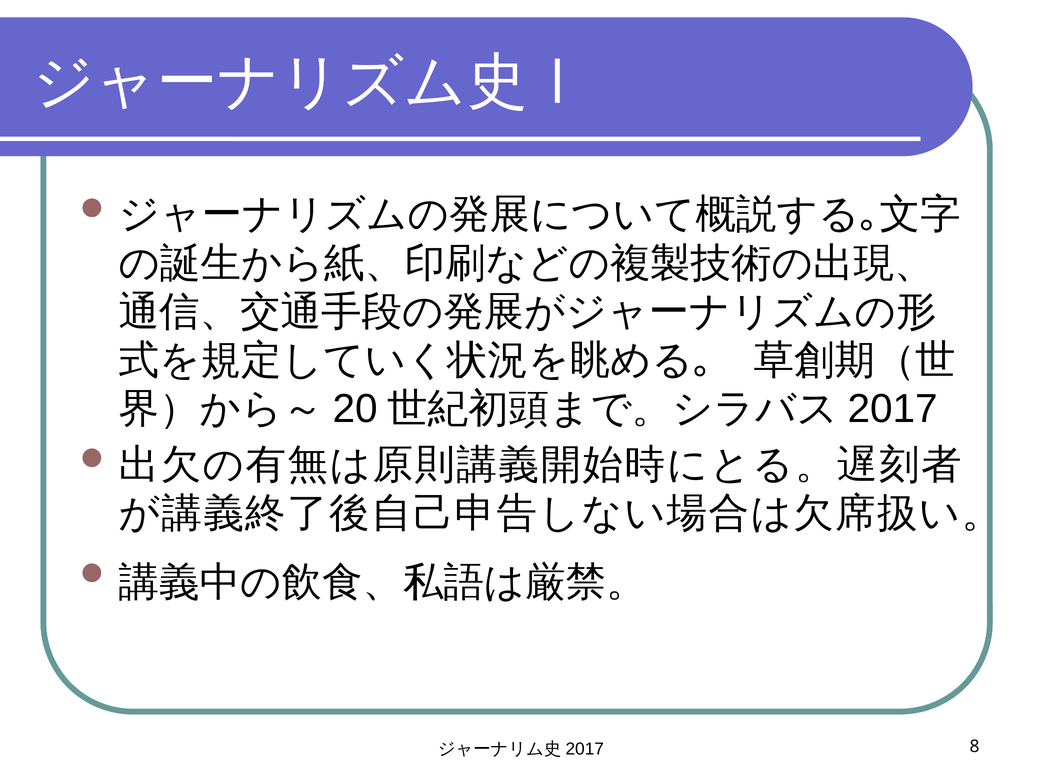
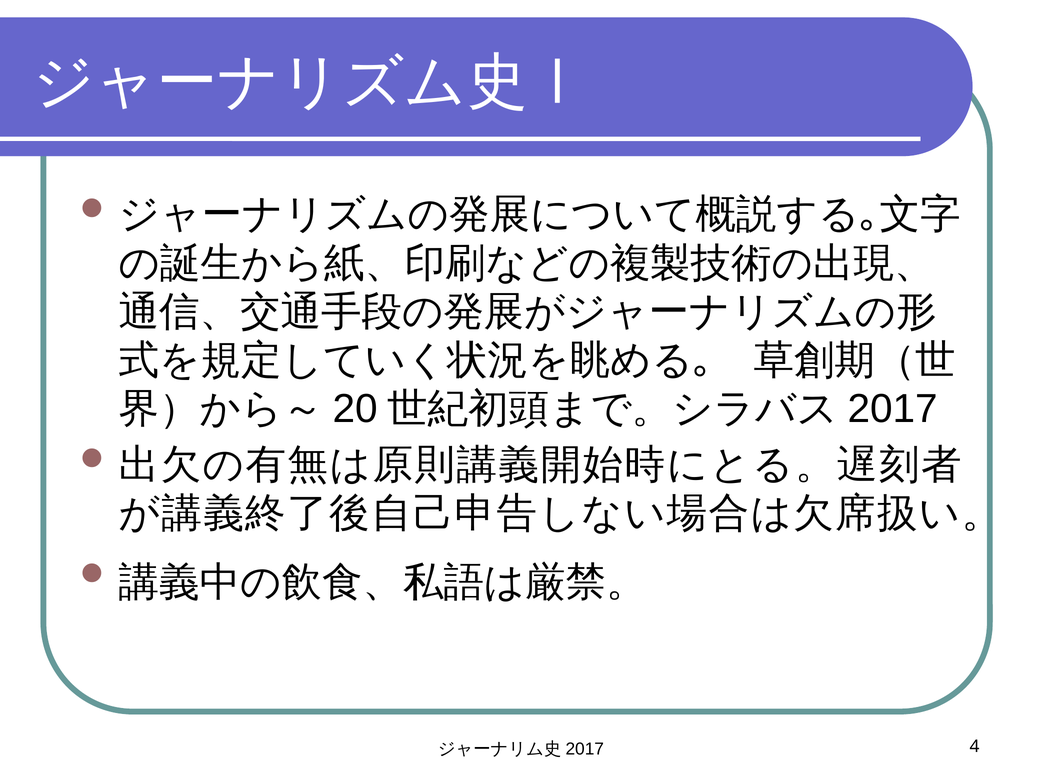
8: 8 -> 4 (975, 747)
